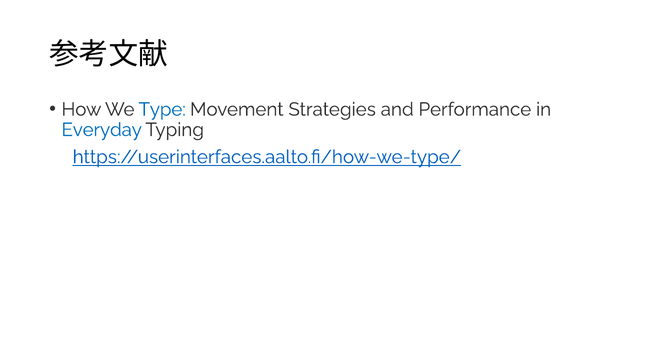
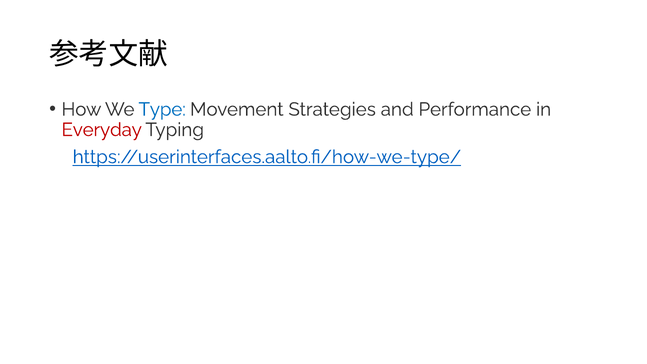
Everyday colour: blue -> red (102, 130)
